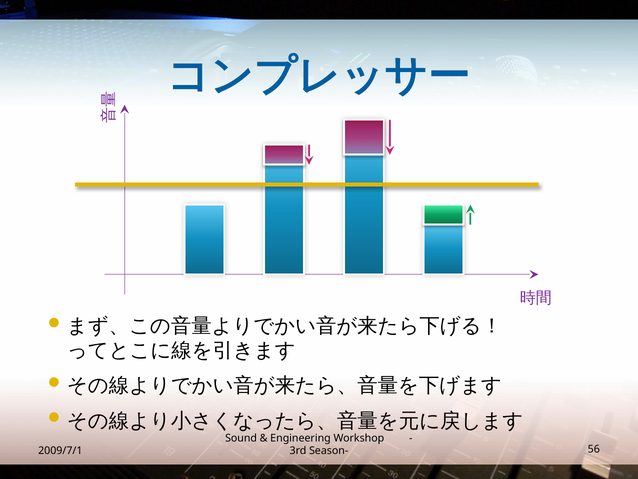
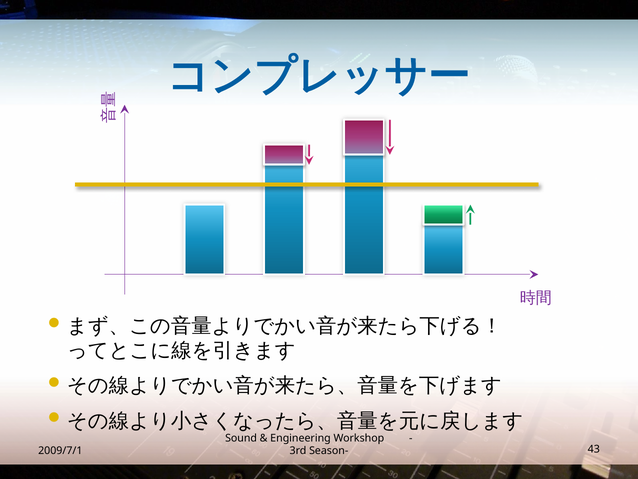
56: 56 -> 43 (594, 449)
